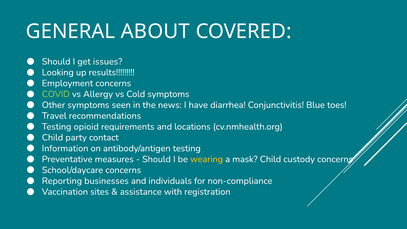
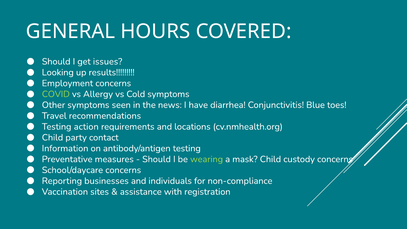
ABOUT: ABOUT -> HOURS (155, 31)
opioid: opioid -> action (86, 127)
wearing colour: yellow -> light green (207, 159)
